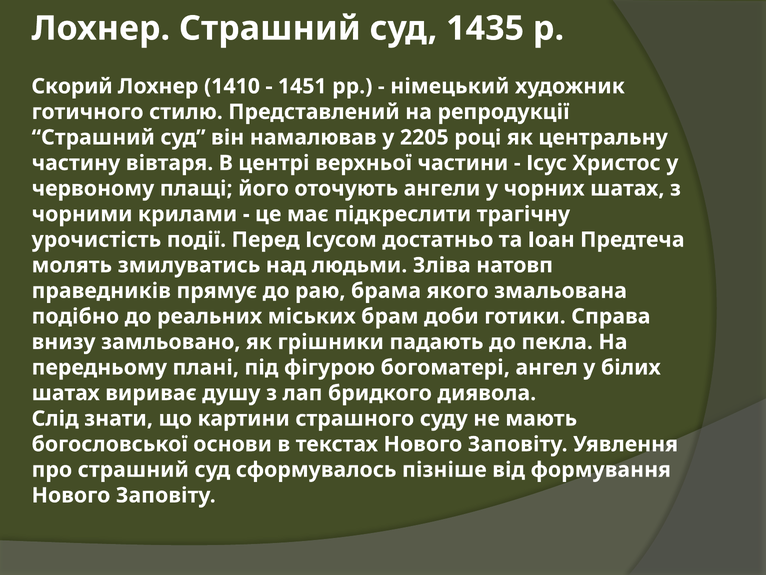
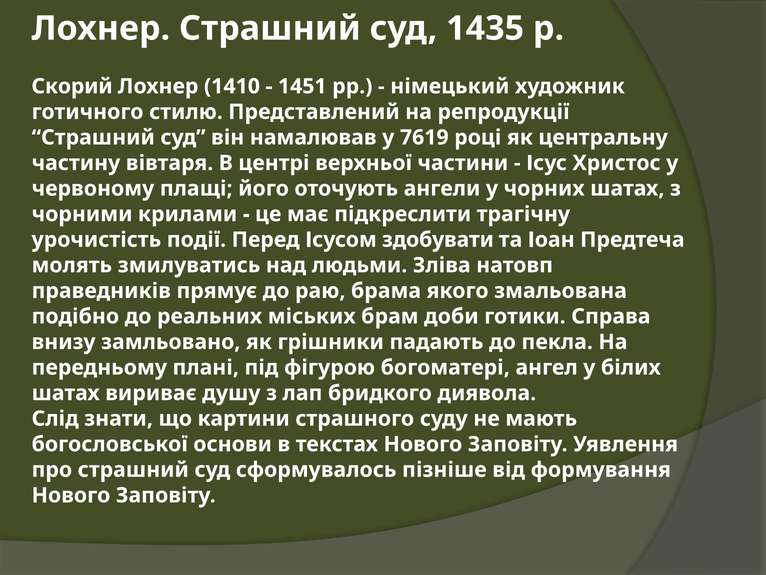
2205: 2205 -> 7619 (424, 137)
достатньо: достатньо -> здобувати (438, 240)
